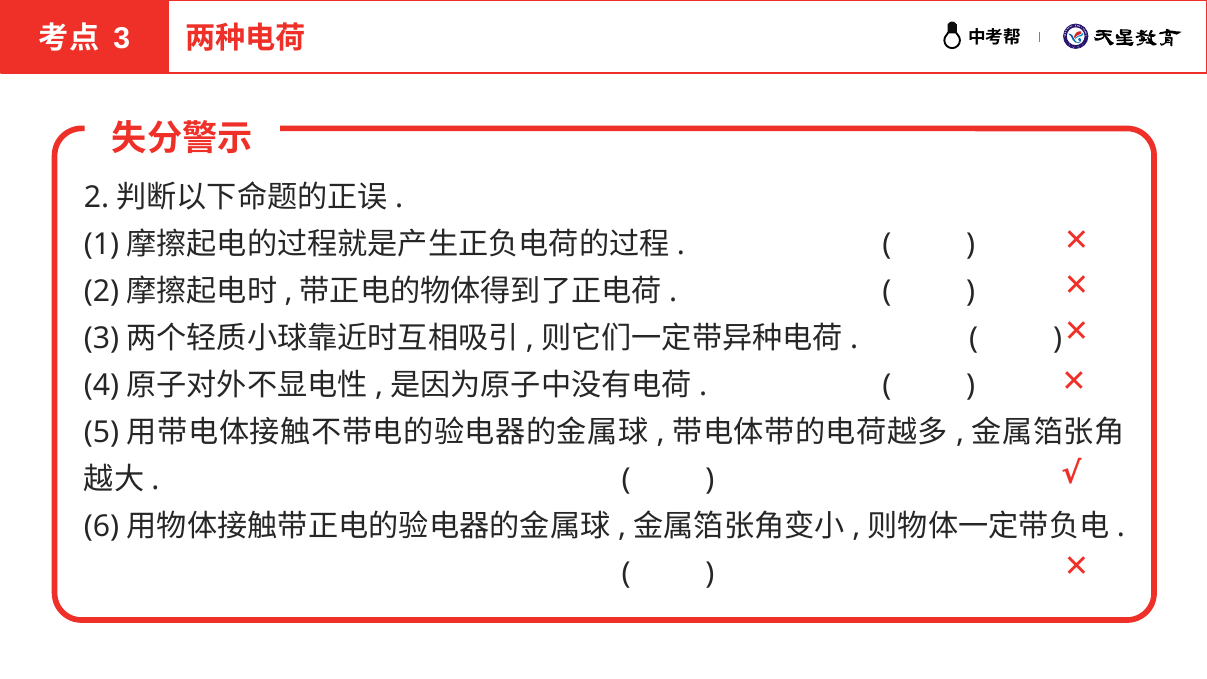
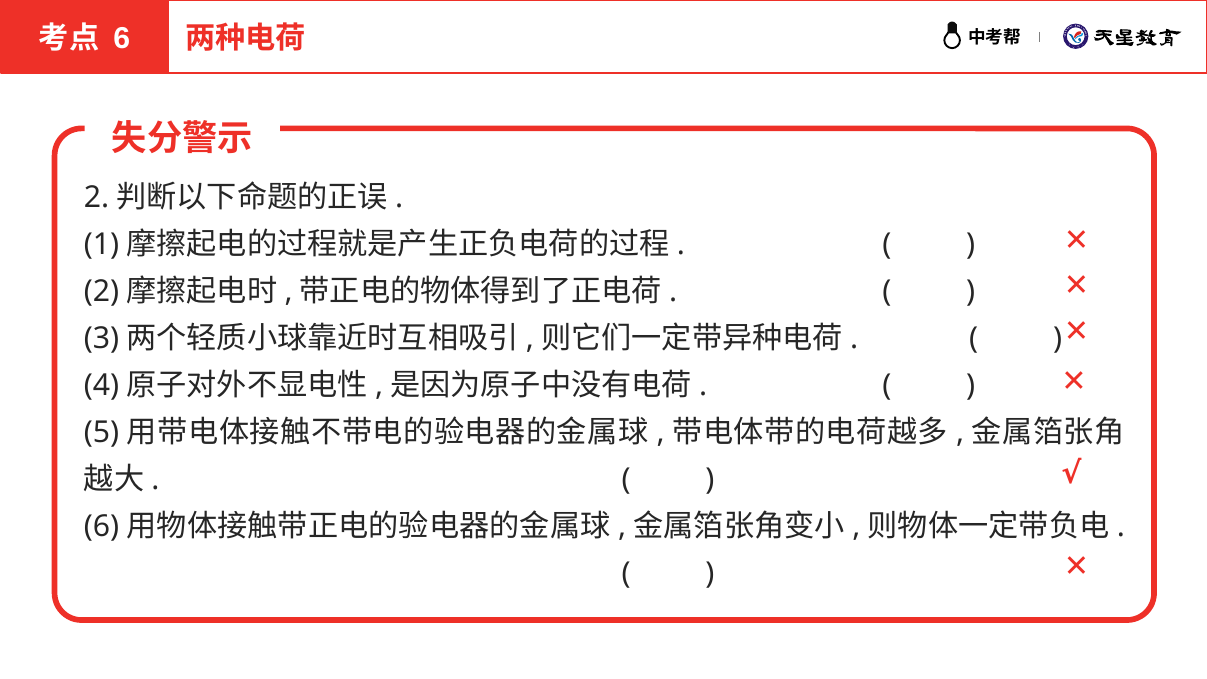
3: 3 -> 6 (122, 39)
